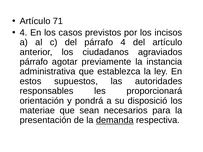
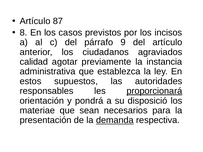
71: 71 -> 87 (58, 21)
4: 4 -> 8 (24, 33)
párrafo 4: 4 -> 9 (123, 42)
párrafo: párrafo -> calidad (34, 62)
proporcionará underline: none -> present (154, 91)
